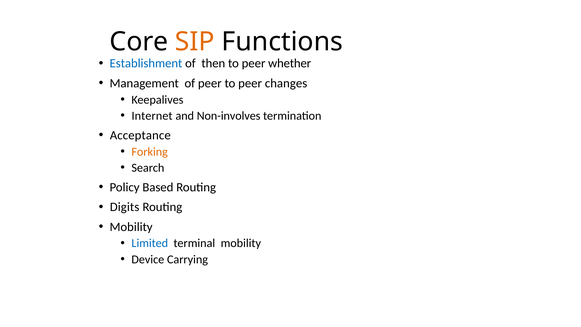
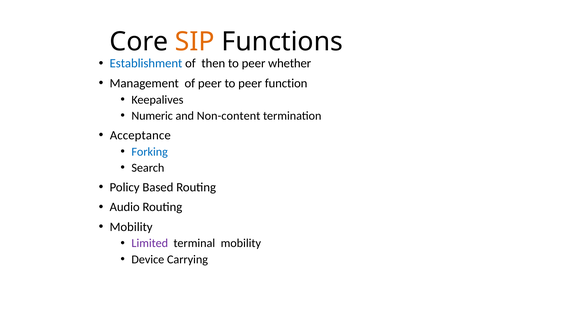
changes: changes -> function (286, 83)
Internet: Internet -> Numeric (152, 116)
Non-involves: Non-involves -> Non-content (229, 116)
Forking colour: orange -> blue (150, 152)
Digits: Digits -> Audio (125, 207)
Limited colour: blue -> purple (150, 243)
